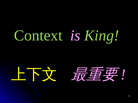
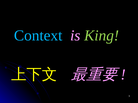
Context colour: light green -> light blue (38, 36)
